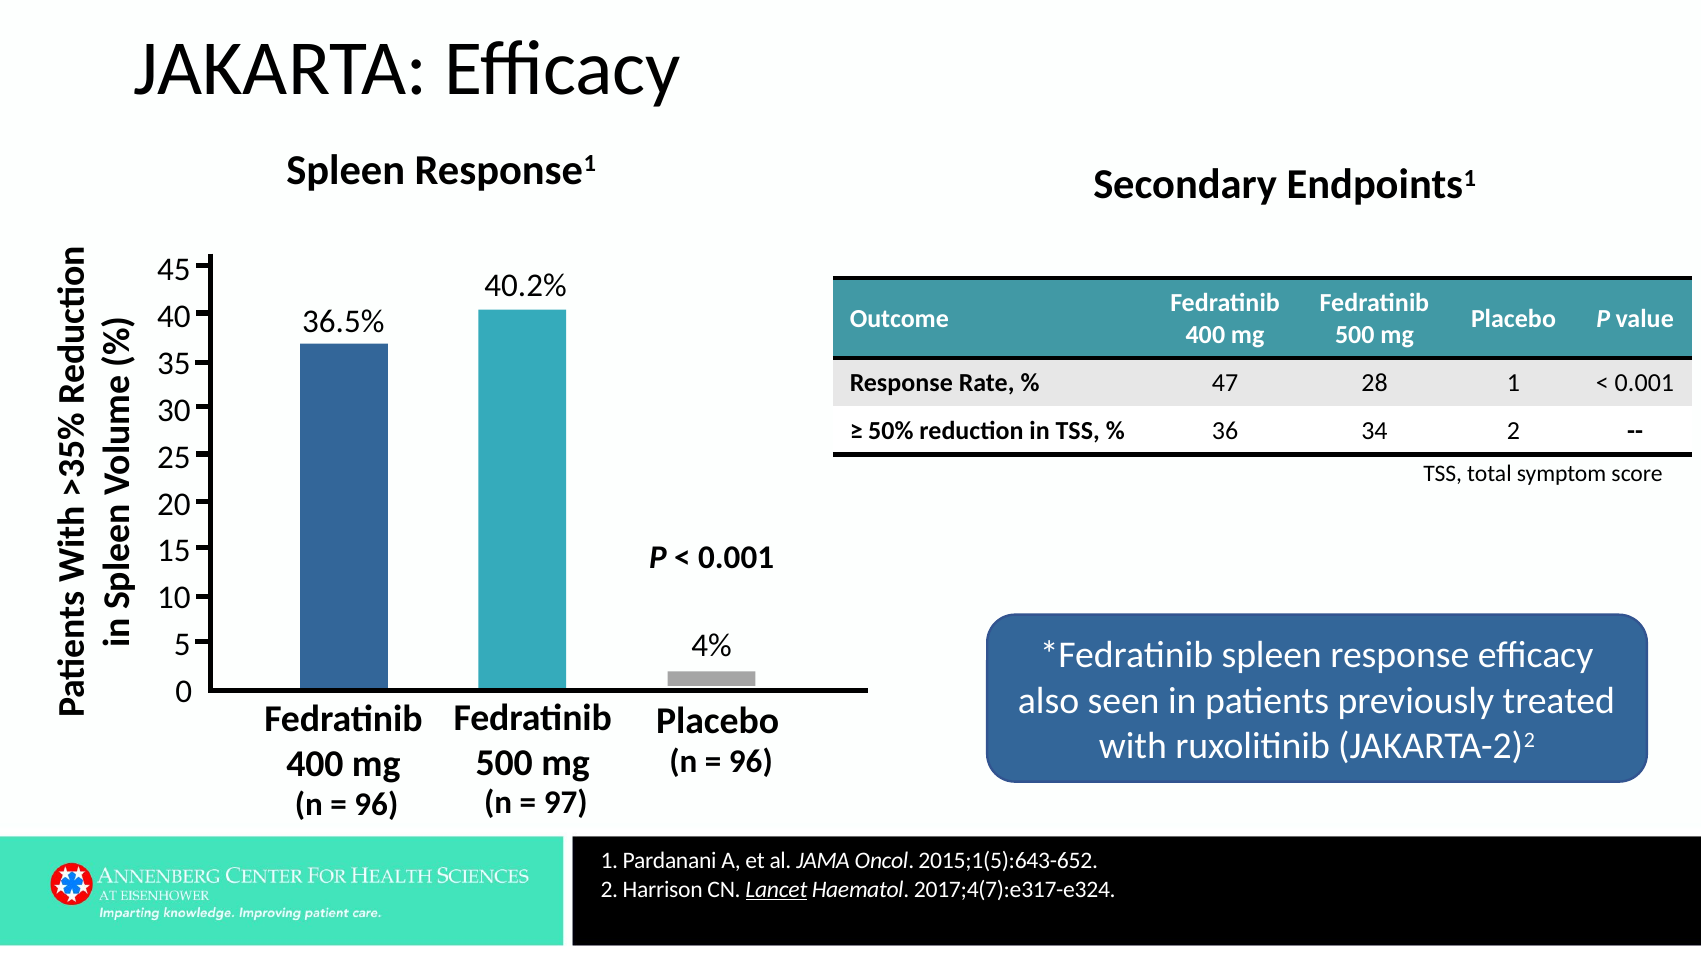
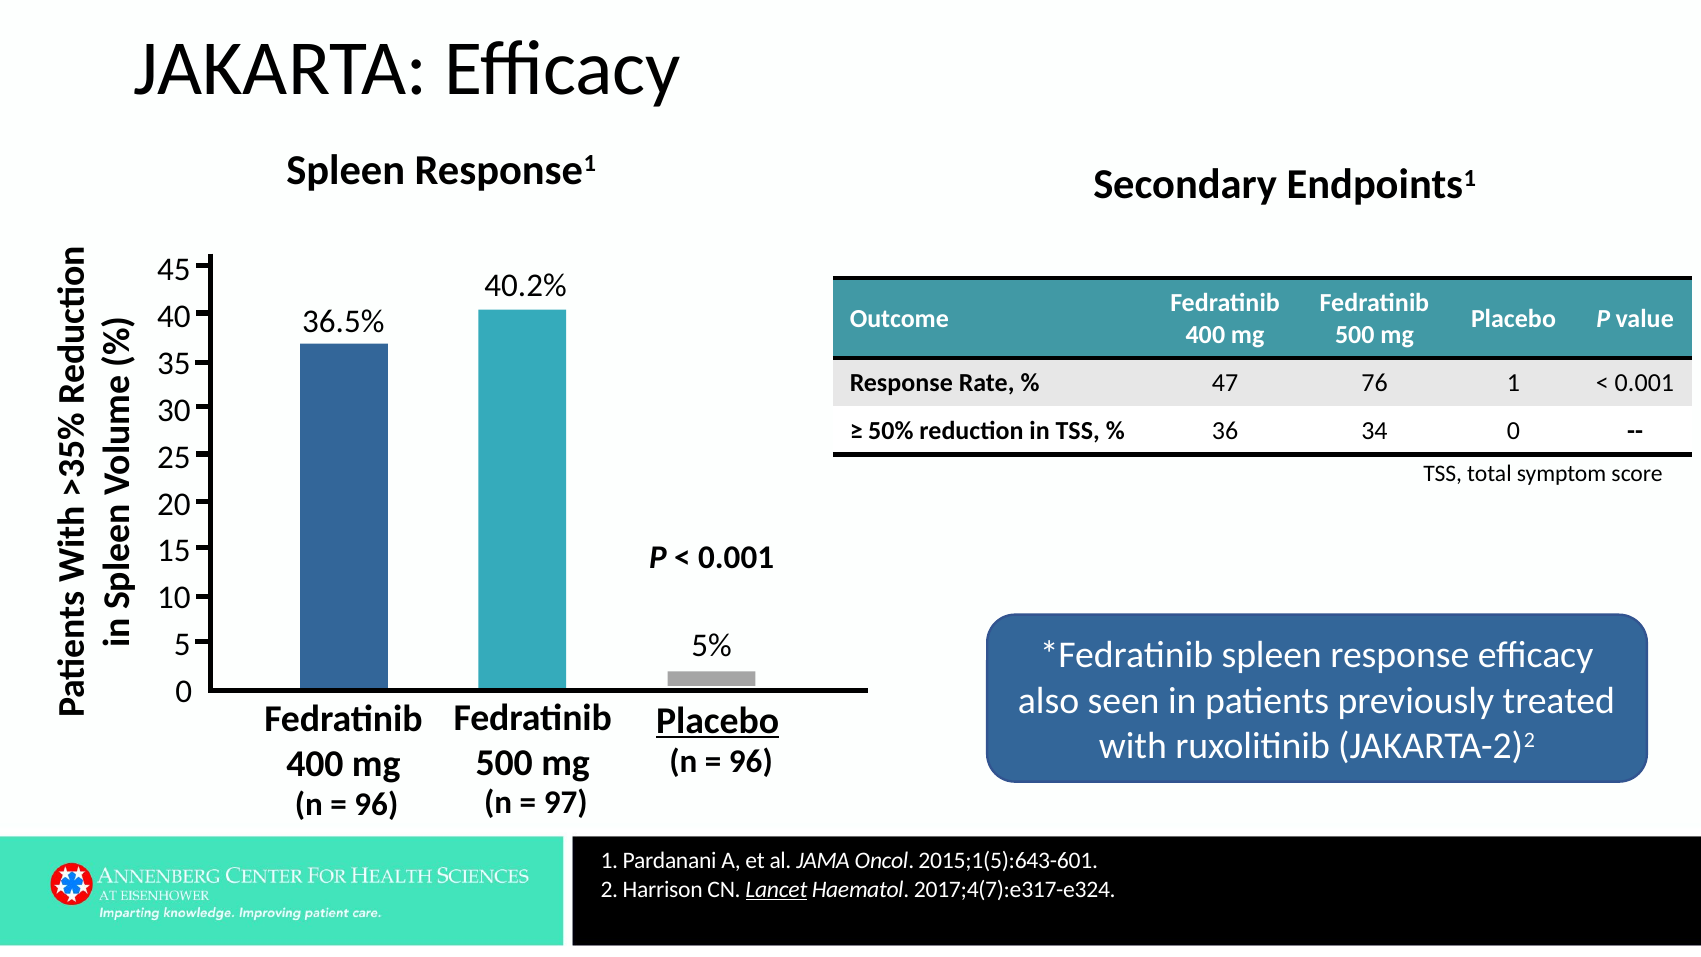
28: 28 -> 76 (1375, 383)
34 2: 2 -> 0 (1514, 431)
4%: 4% -> 5% (712, 645)
Placebo underline: none -> present (718, 721)
2015;1(5):643-652: 2015;1(5):643-652 -> 2015;1(5):643-601 (1008, 861)
